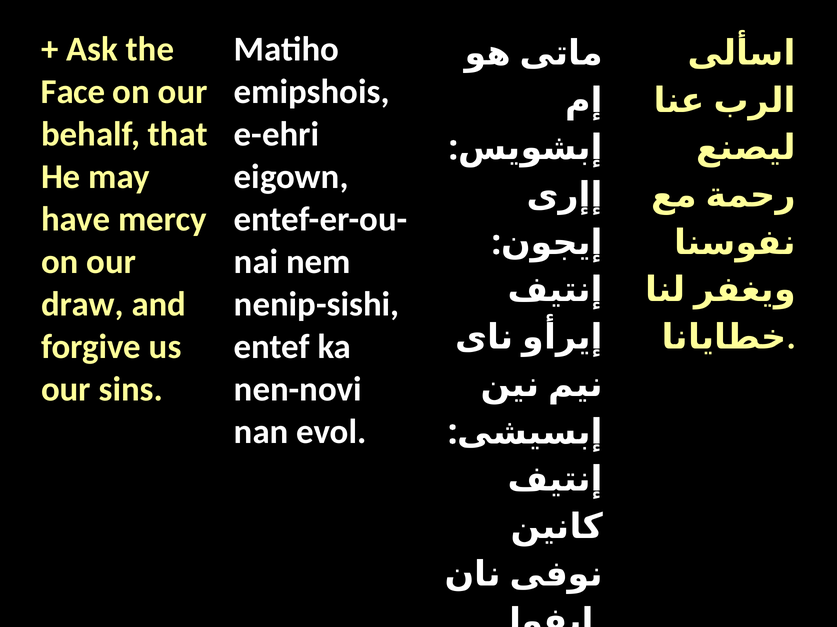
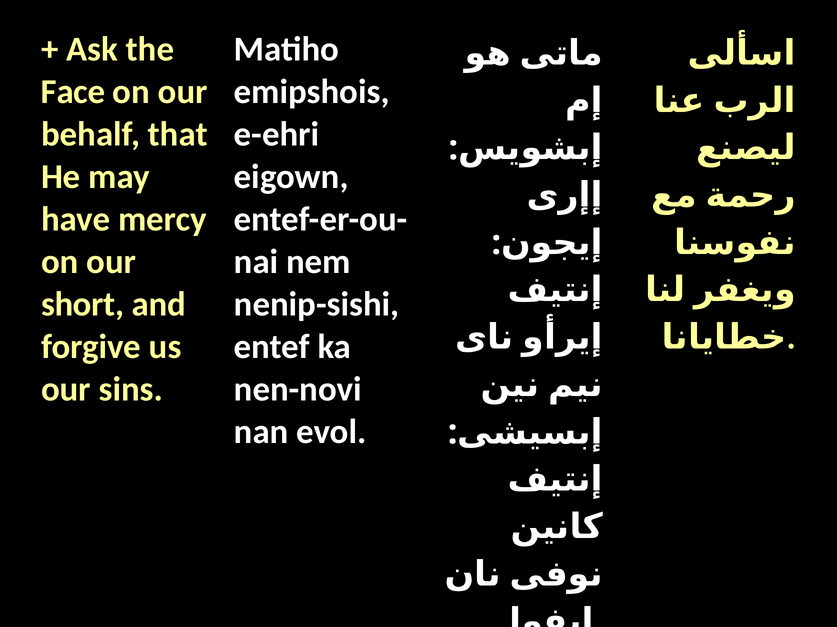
draw: draw -> short (83, 305)
